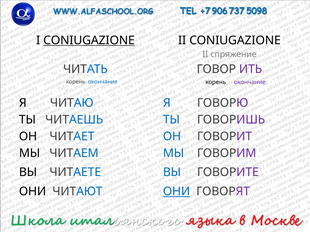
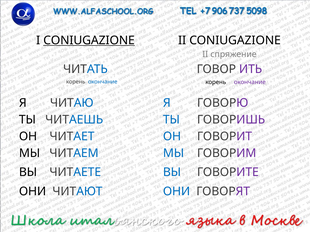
ОНИ underline: present -> none (177, 192)
